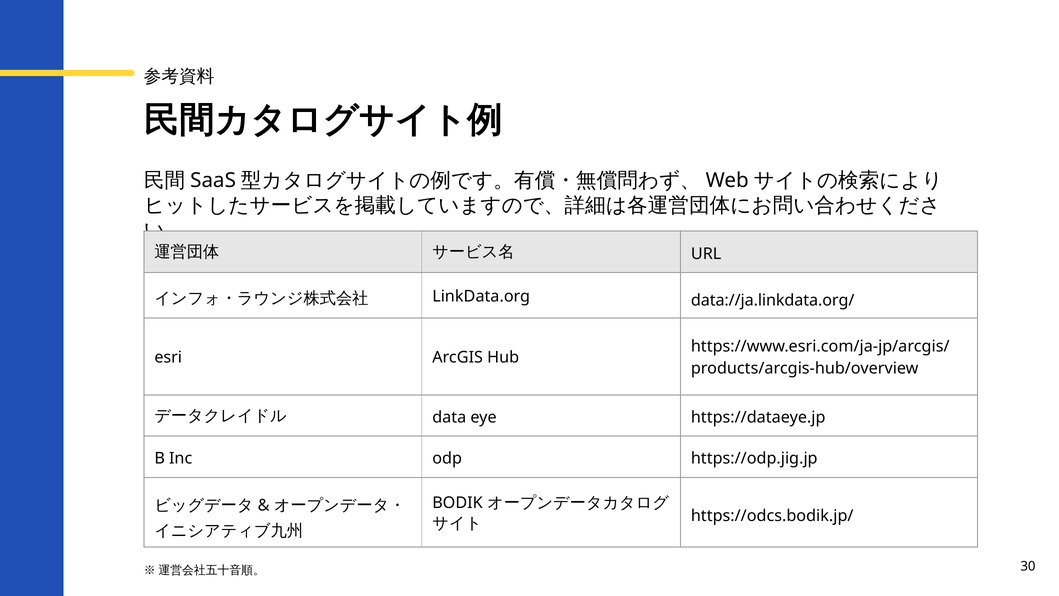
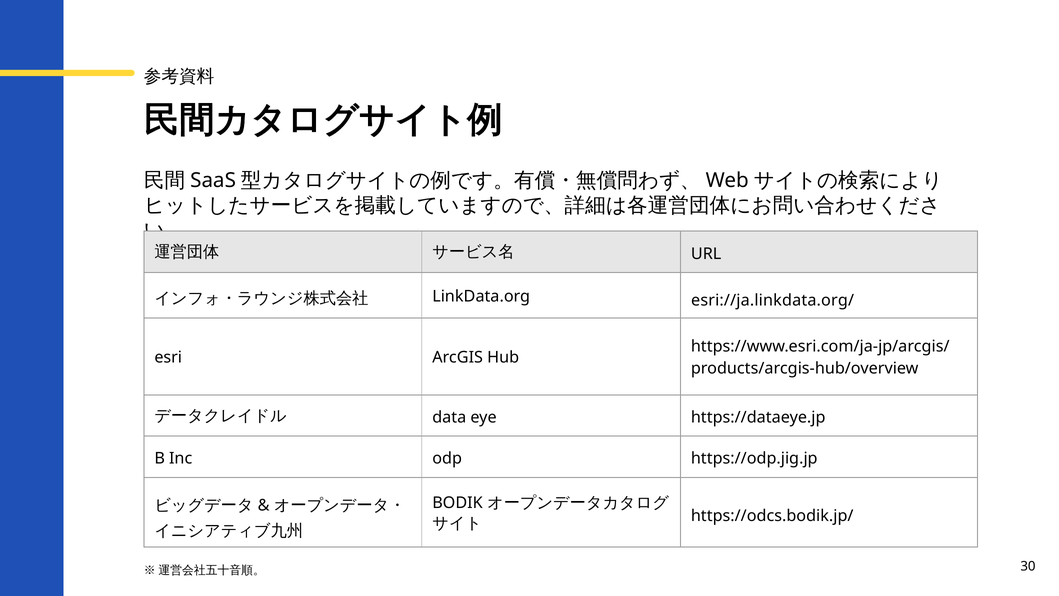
data://ja.linkdata.org/: data://ja.linkdata.org/ -> esri://ja.linkdata.org/ (773, 300)
